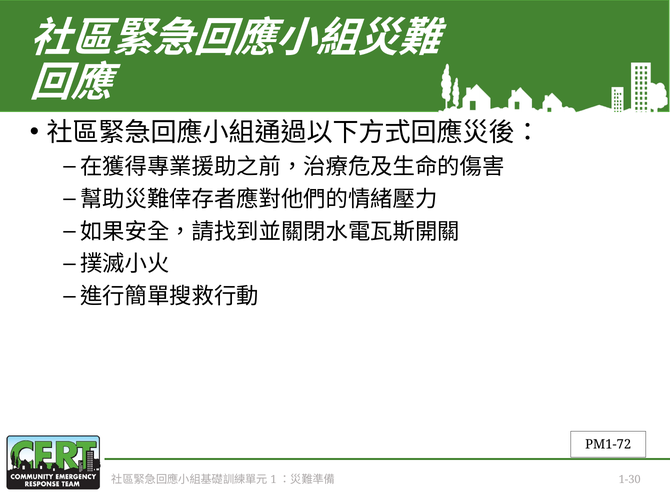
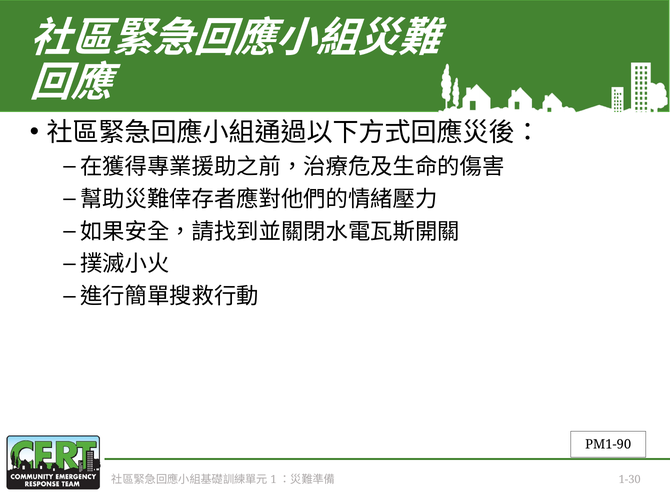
PM1-72: PM1-72 -> PM1-90 (608, 444)
